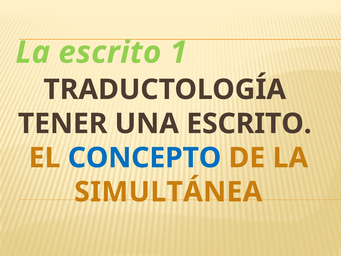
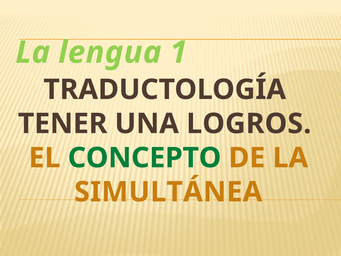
La escrito: escrito -> lengua (110, 52)
UNA ESCRITO: ESCRITO -> LOGROS (249, 124)
CONCEPTO colour: blue -> green (145, 158)
